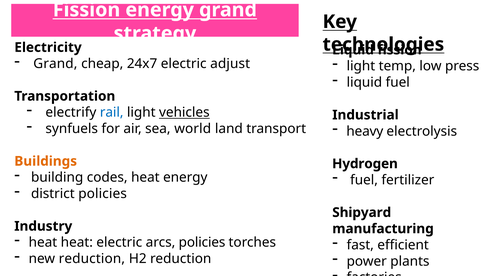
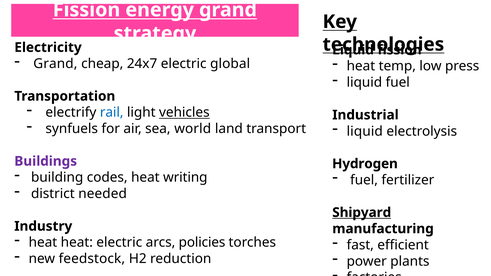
adjust: adjust -> global (230, 64)
light: light -> heat (361, 66)
heavy: heavy -> liquid (365, 131)
Buildings colour: orange -> purple (46, 161)
heat energy: energy -> writing (185, 178)
district policies: policies -> needed (103, 194)
Shipyard underline: none -> present (362, 213)
new reduction: reduction -> feedstock (92, 259)
